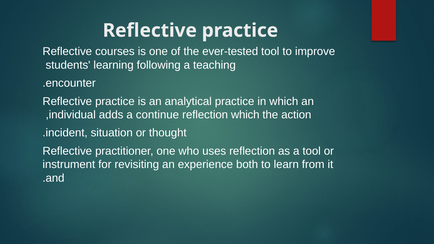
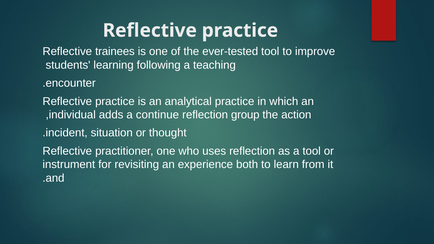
courses: courses -> trainees (115, 52)
reflection which: which -> group (245, 115)
